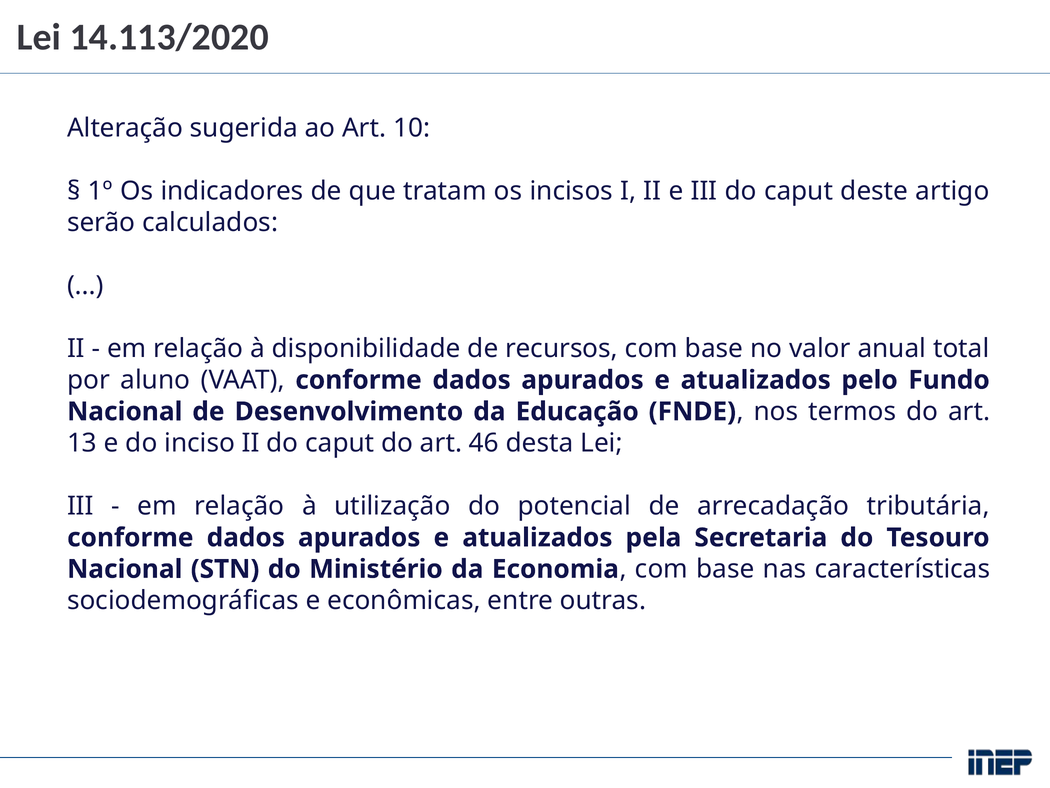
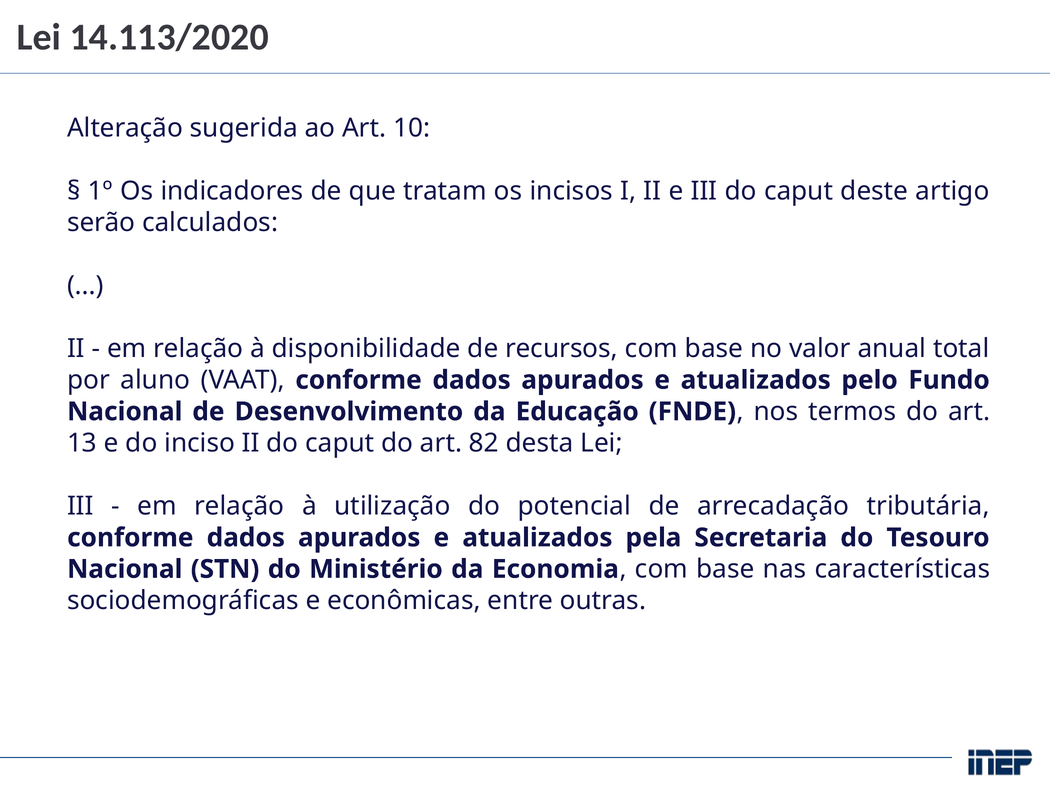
46: 46 -> 82 (484, 443)
